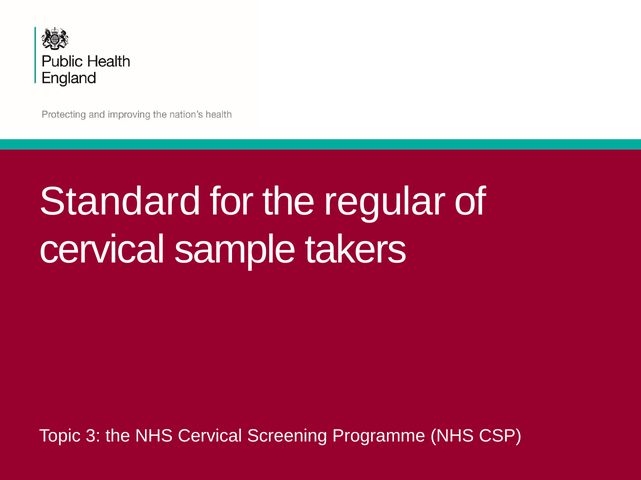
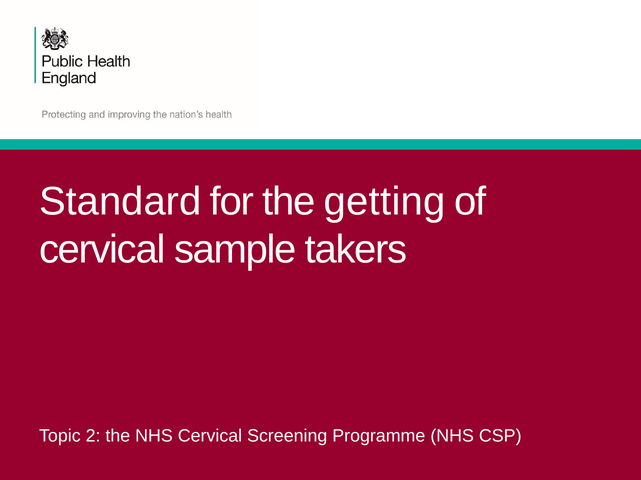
regular: regular -> getting (385, 202)
3: 3 -> 2 (93, 436)
